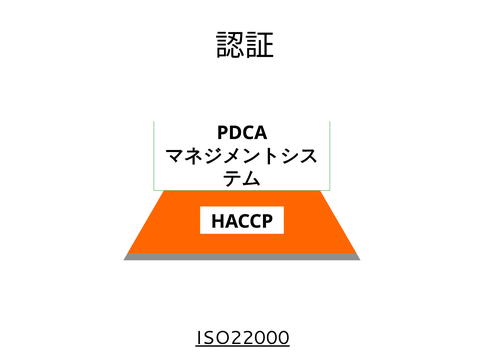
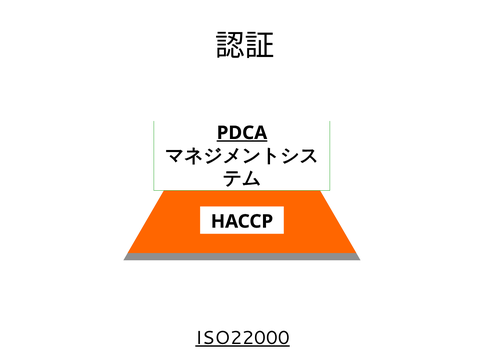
PDCA underline: none -> present (242, 133)
